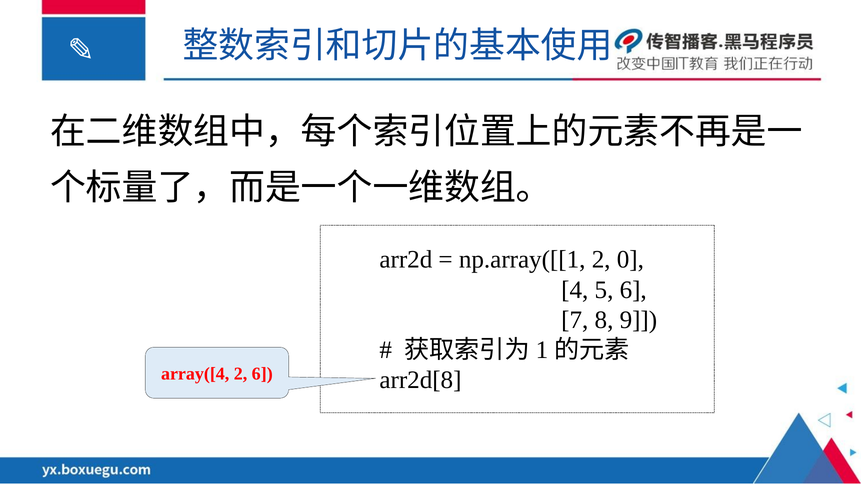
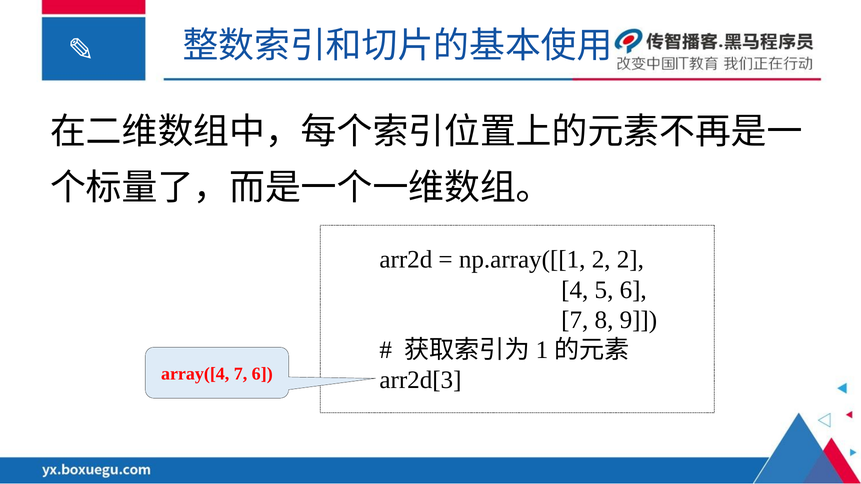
2 0: 0 -> 2 (630, 260)
array([4 2: 2 -> 7 (241, 374)
arr2d[8: arr2d[8 -> arr2d[3 (420, 380)
